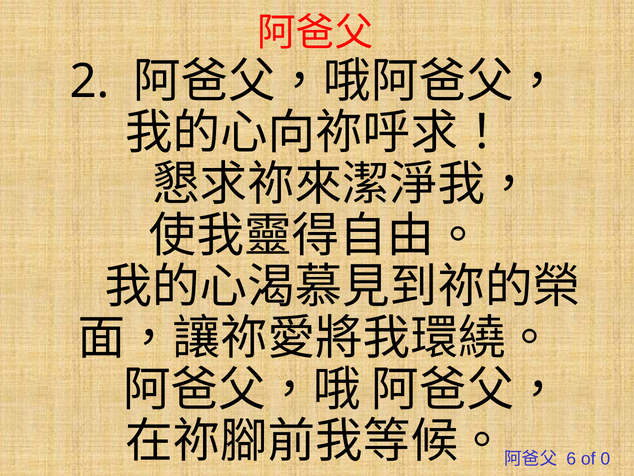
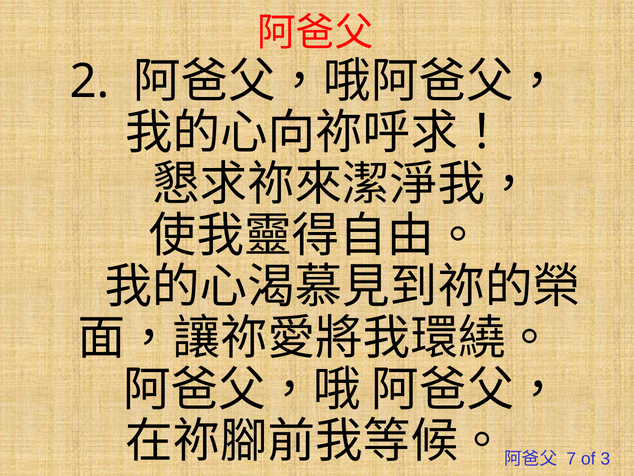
6: 6 -> 7 (571, 459)
0: 0 -> 3 (605, 459)
